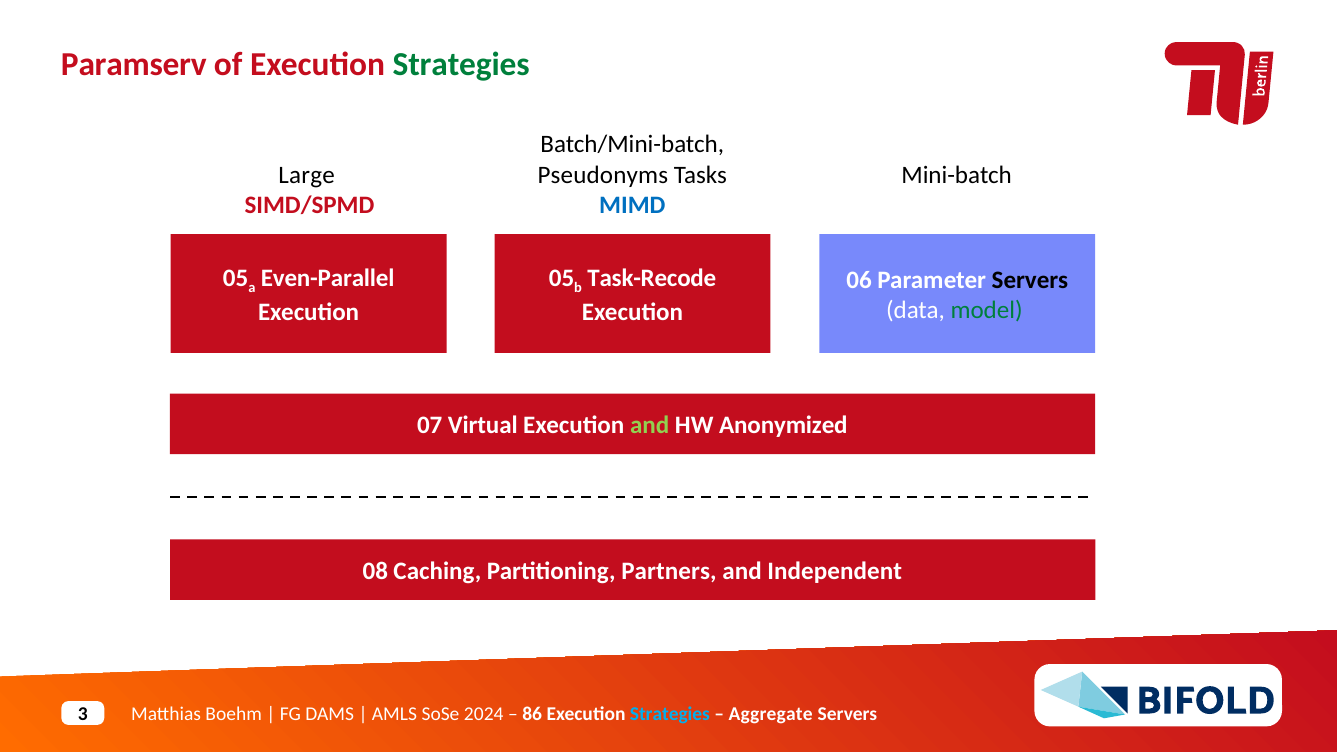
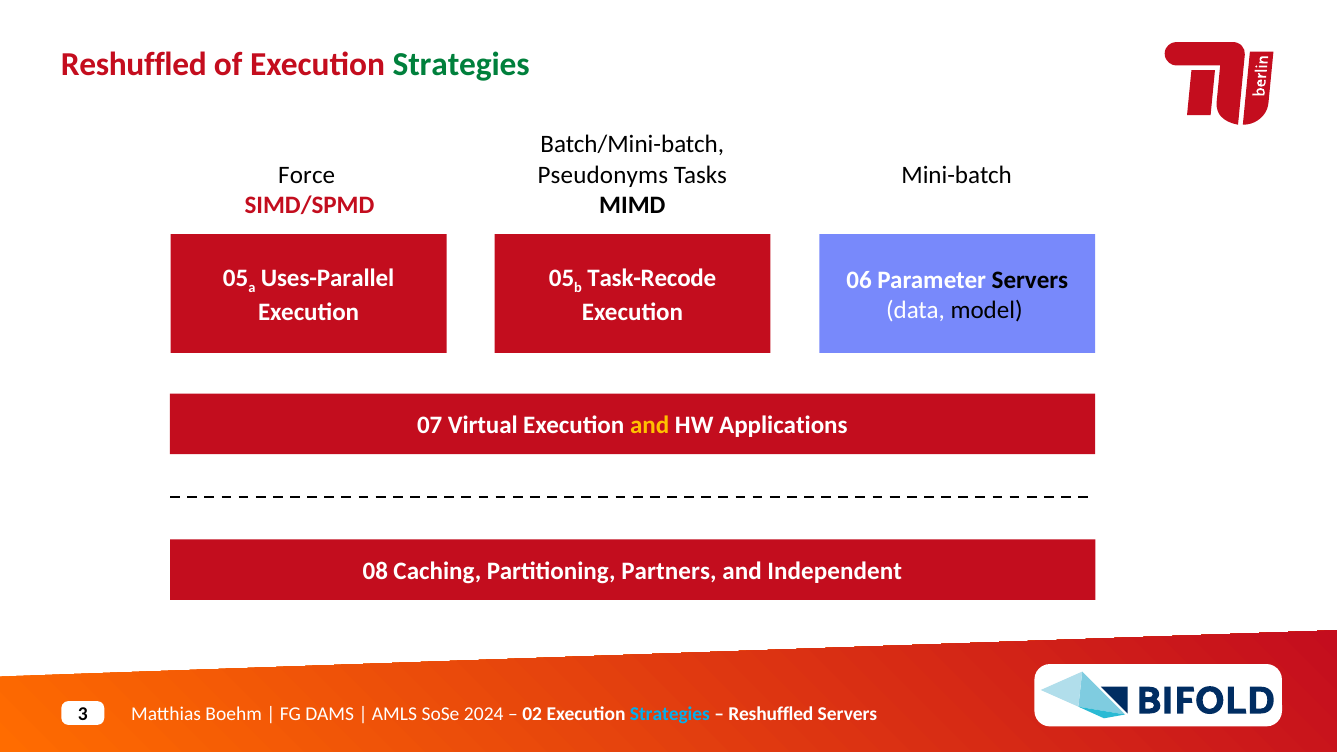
Paramserv: Paramserv -> Reshuffled (134, 65)
Large: Large -> Force (307, 175)
MIMD colour: blue -> black (632, 205)
Even-Parallel: Even-Parallel -> Uses-Parallel (328, 278)
model colour: green -> black (987, 310)
and colour: light green -> yellow (650, 426)
Anonymized: Anonymized -> Applications (783, 426)
86: 86 -> 02 (532, 714)
Aggregate: Aggregate -> Reshuffled (771, 714)
